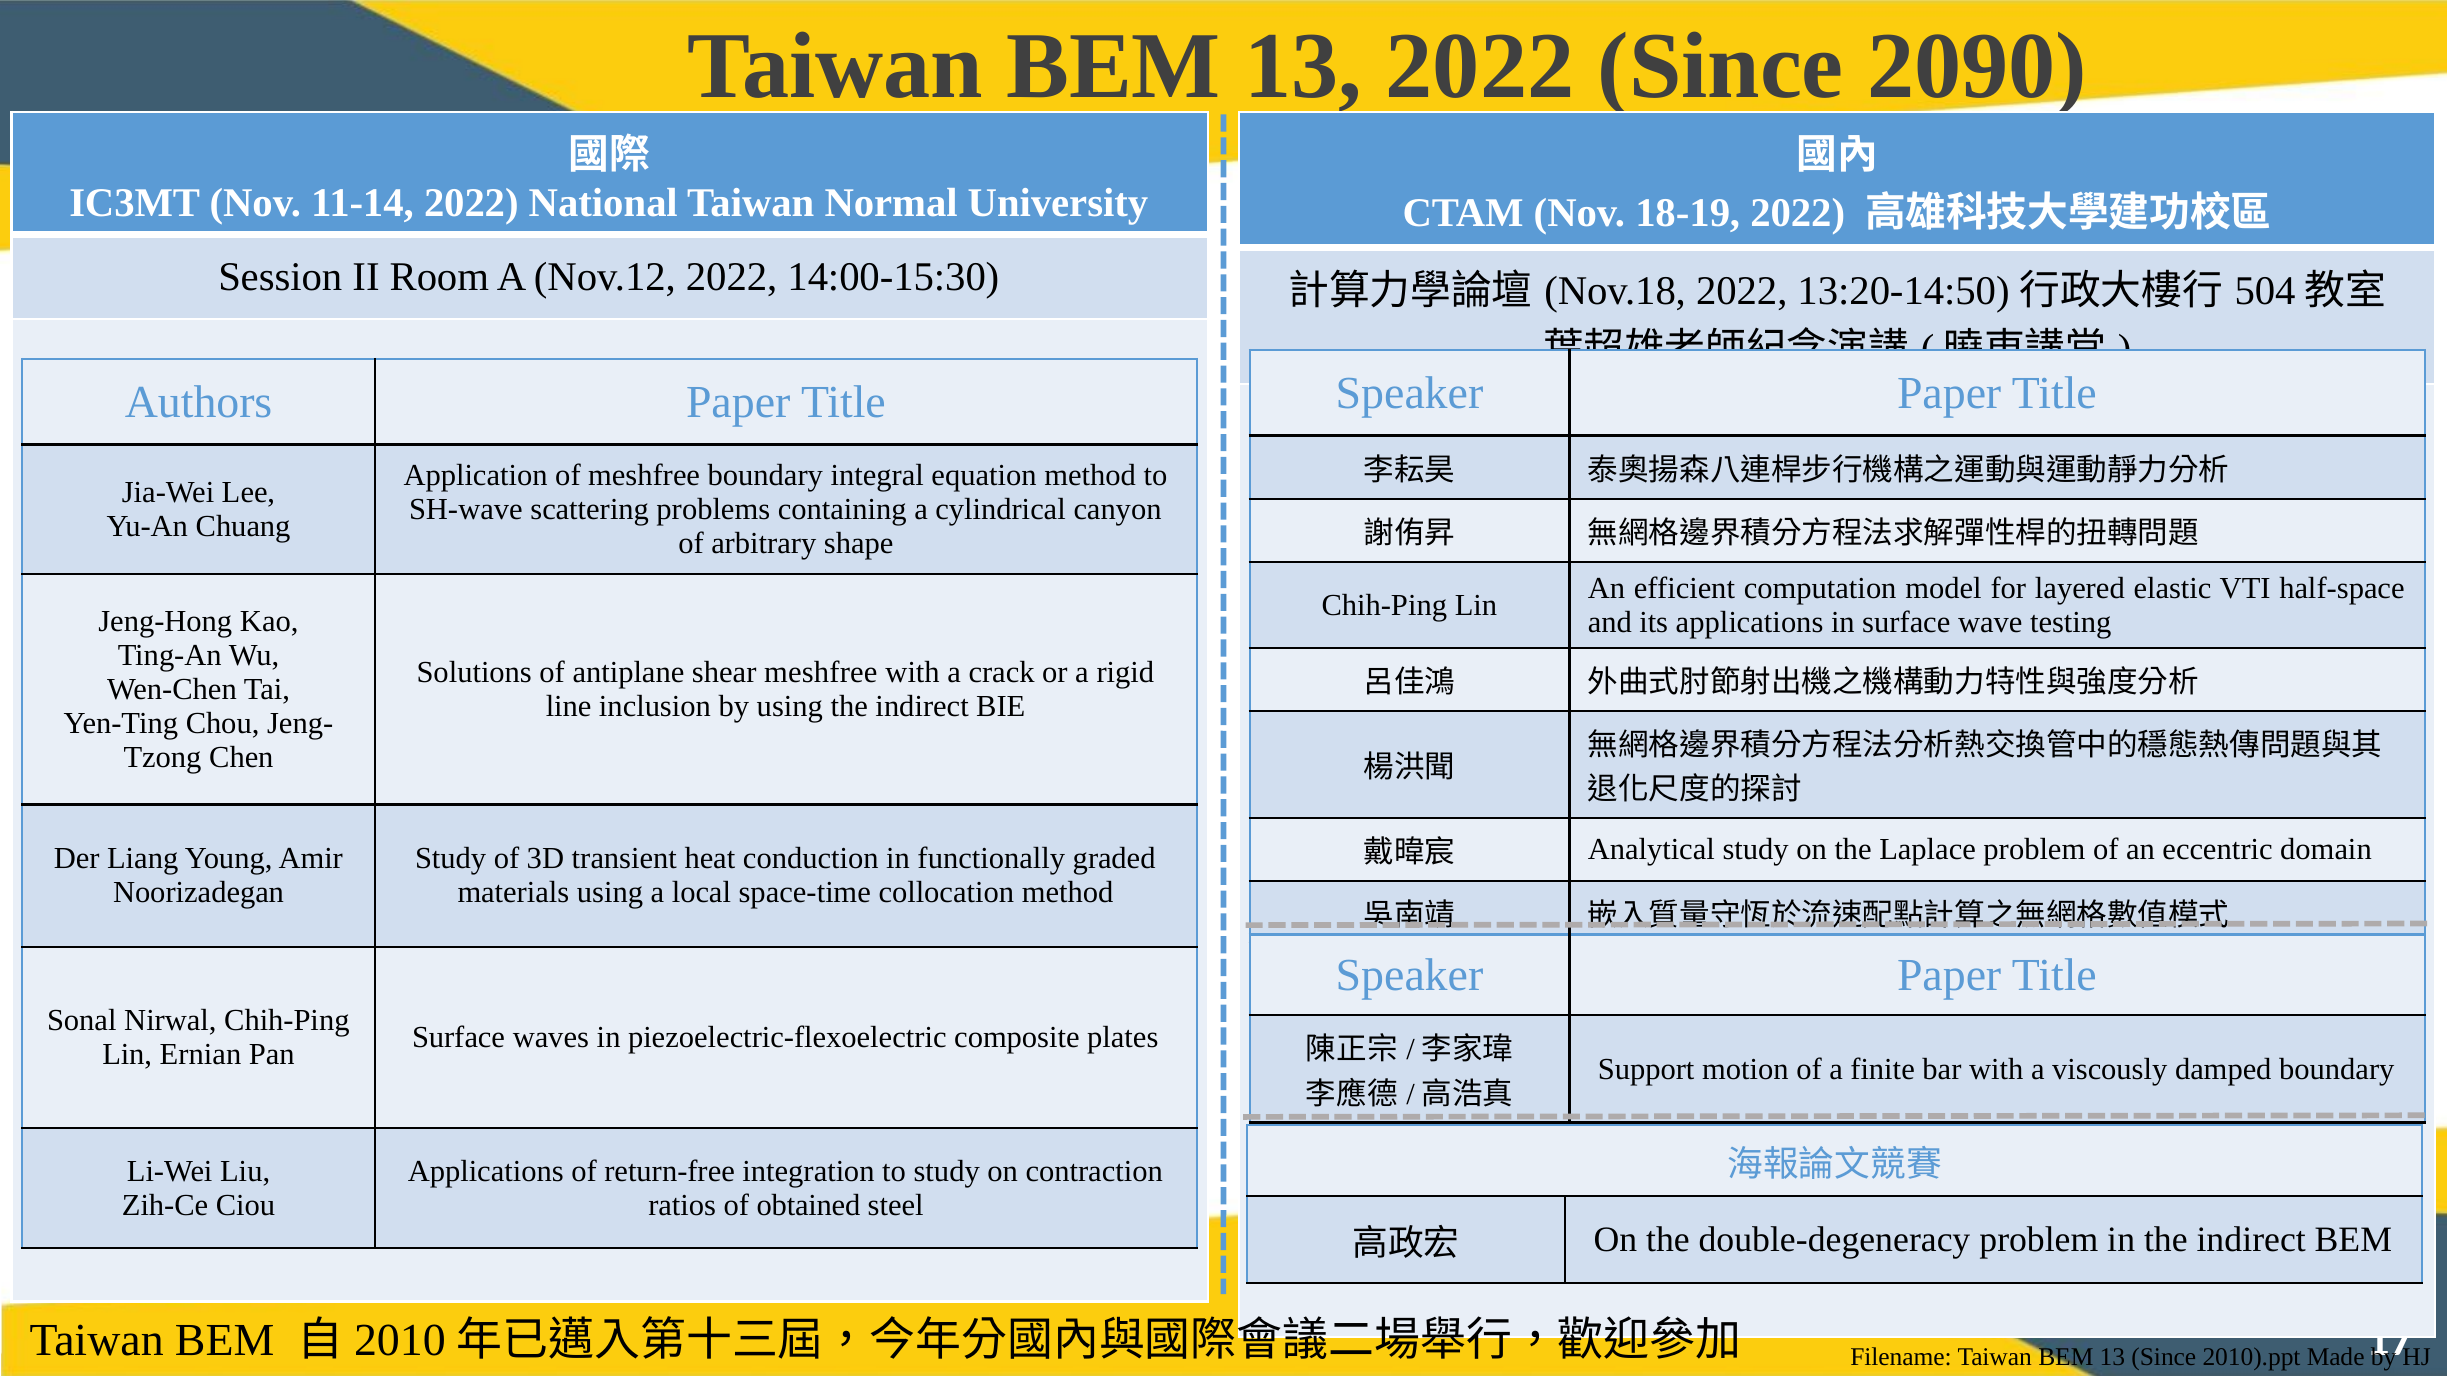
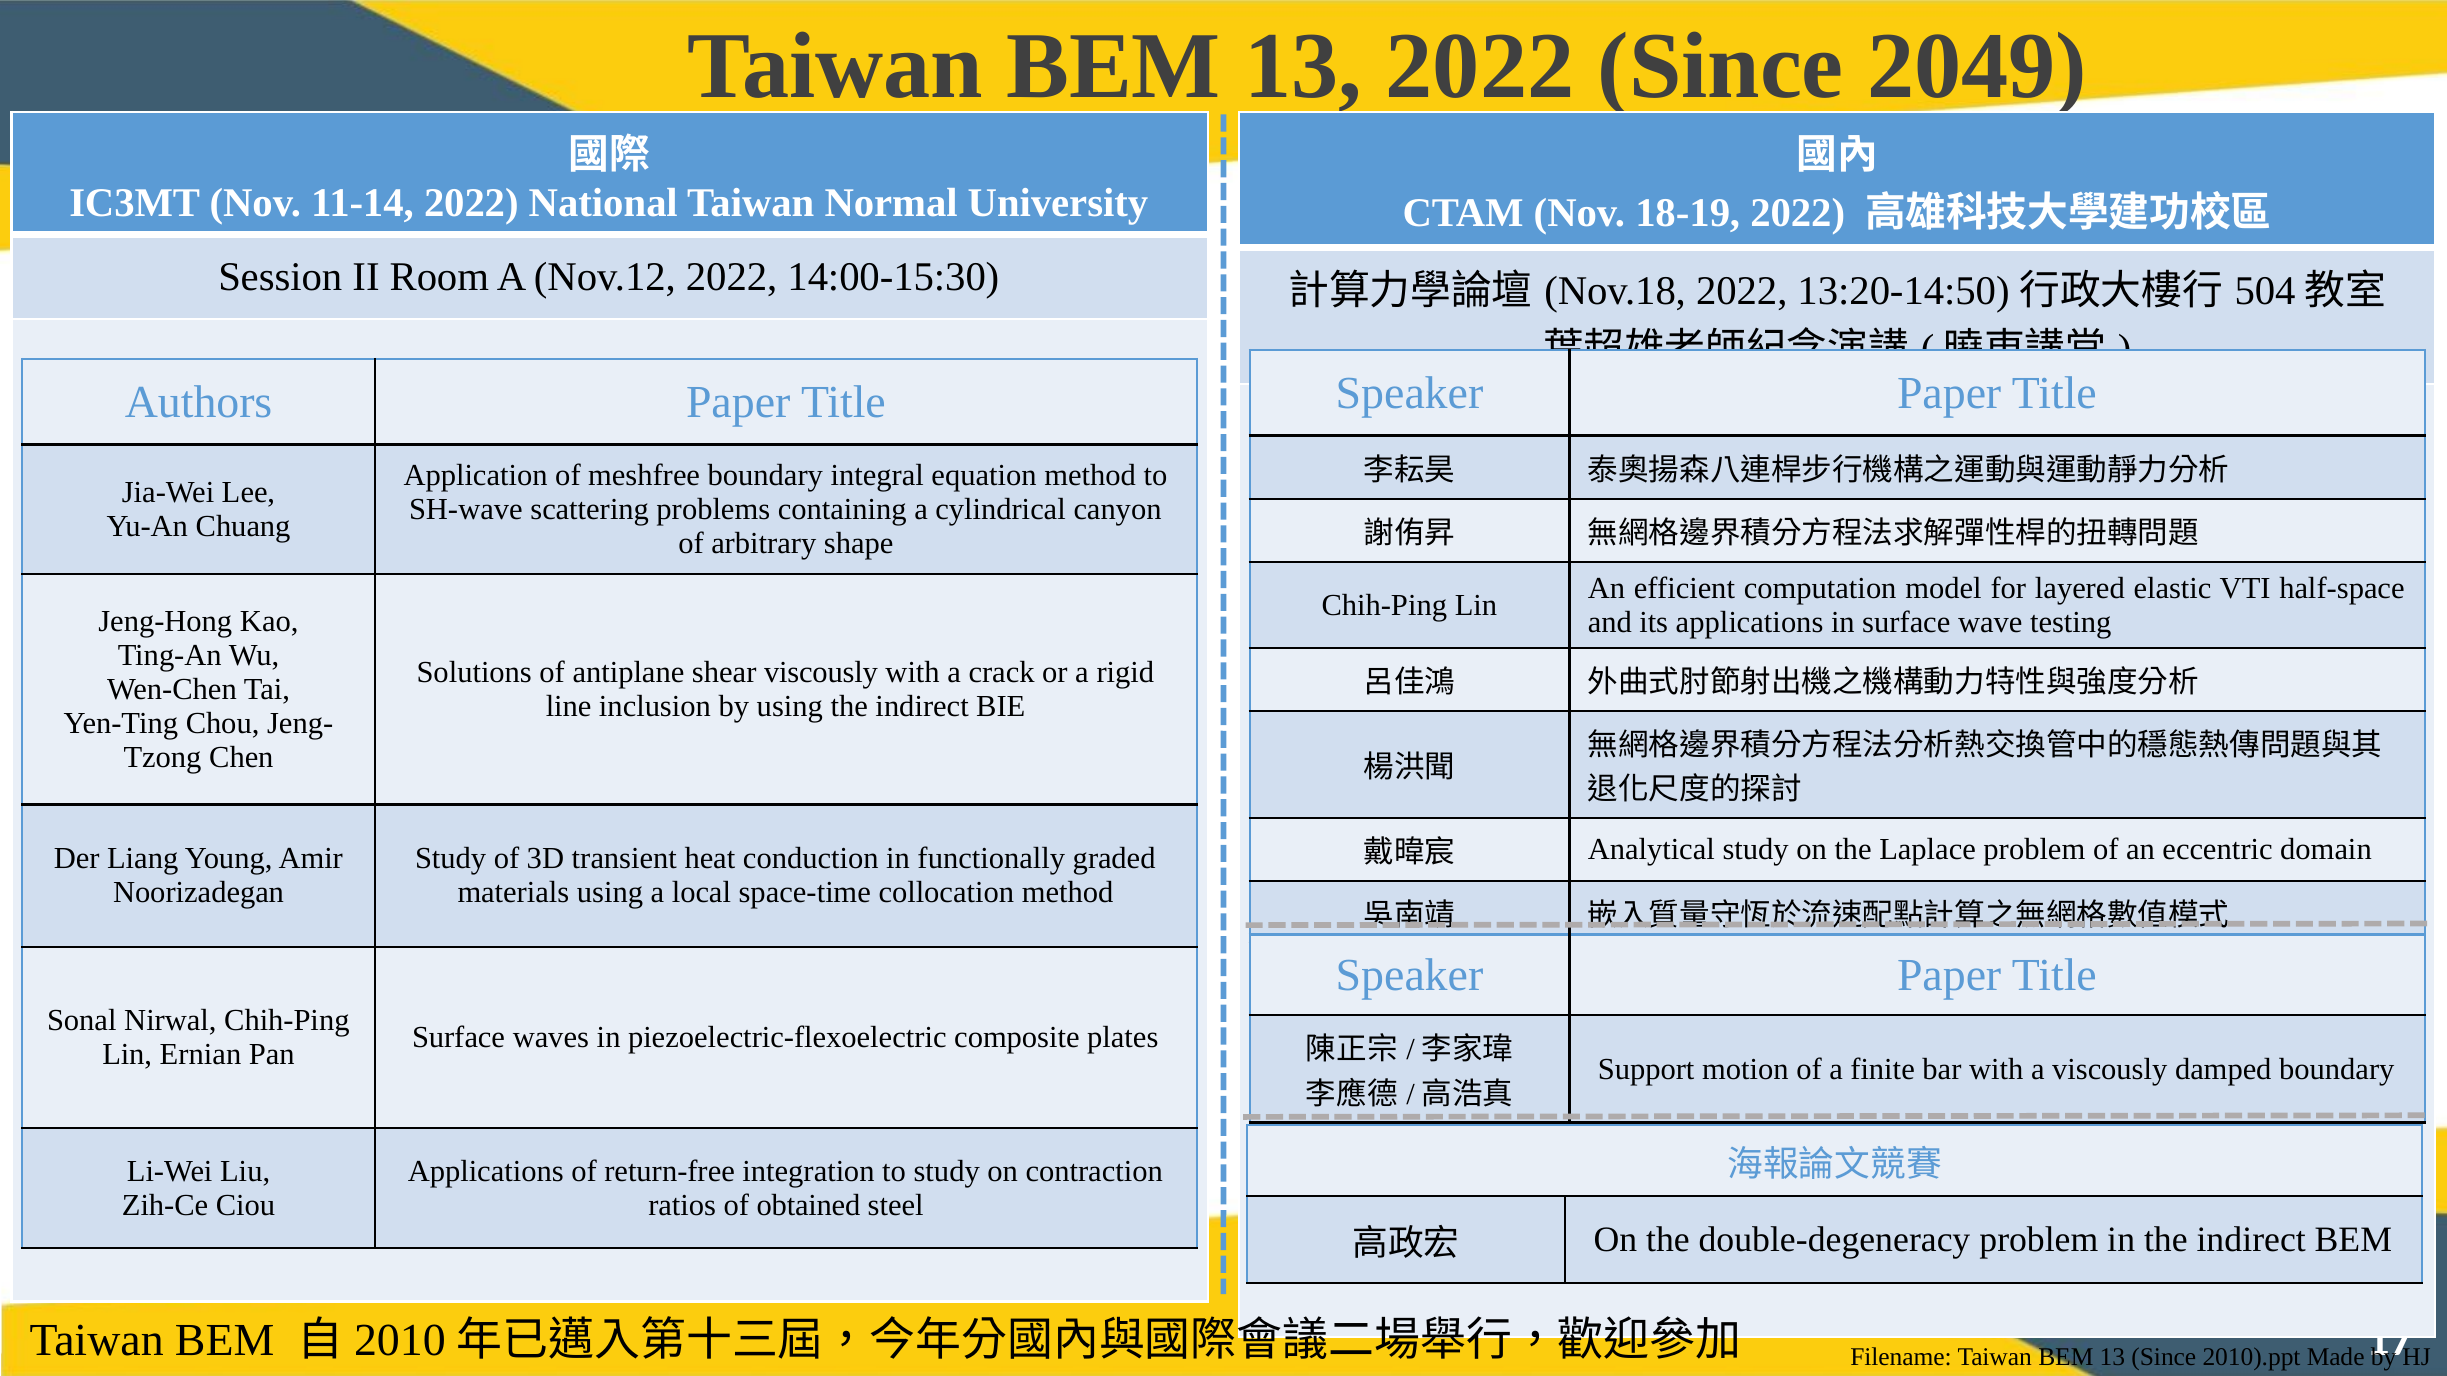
2090: 2090 -> 2049 (1977, 67)
shear meshfree: meshfree -> viscously (821, 672)
